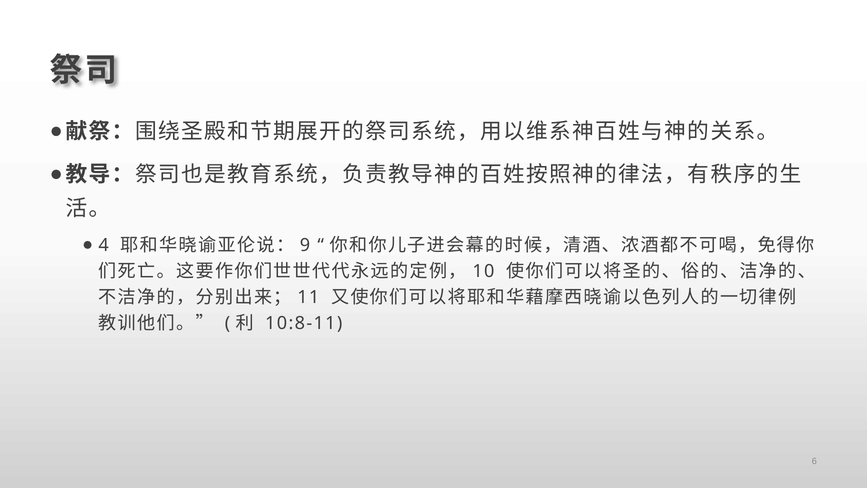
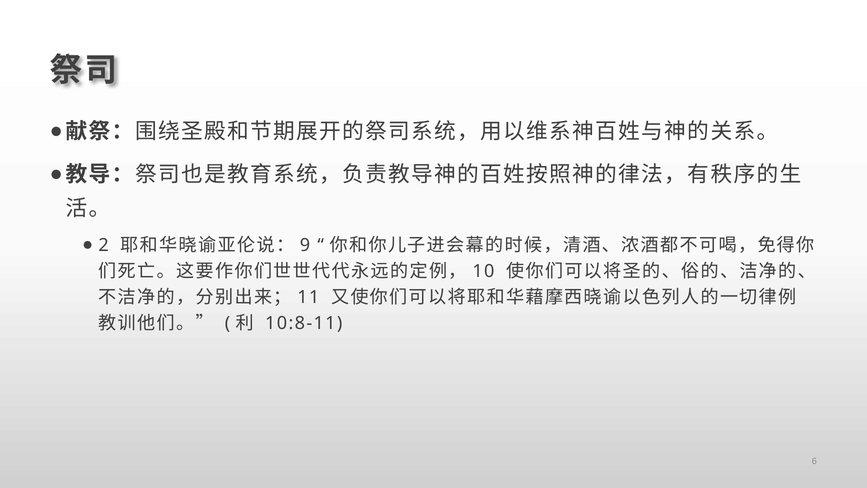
4: 4 -> 2 (104, 245)
